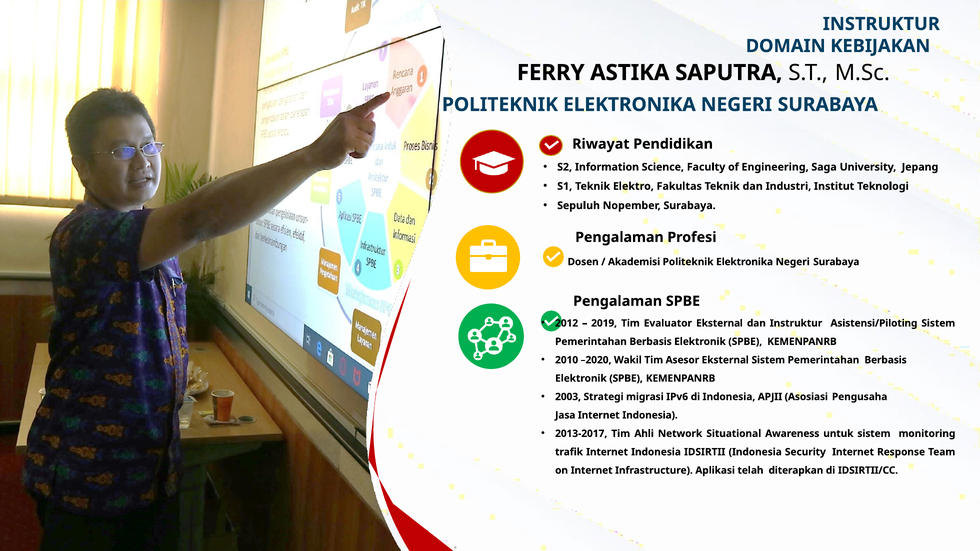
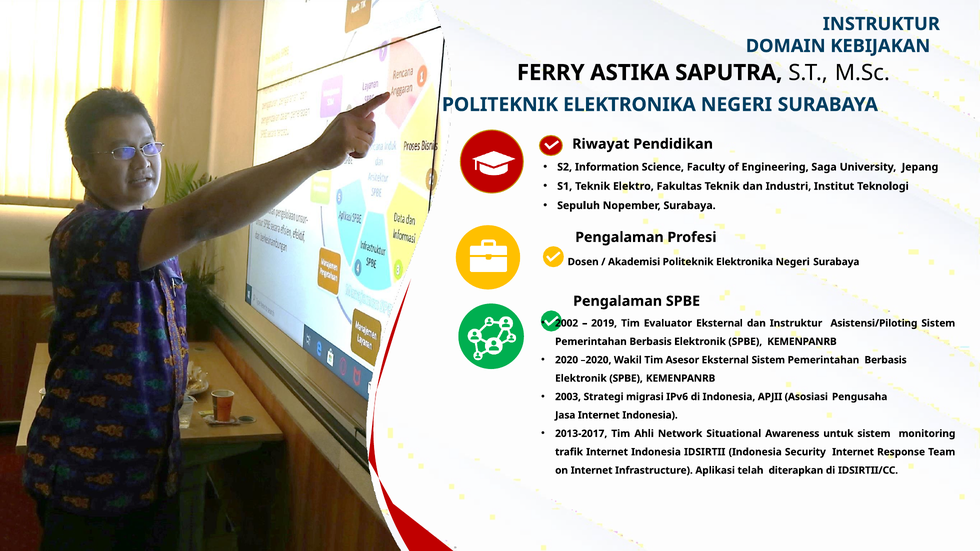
2012: 2012 -> 2002 (567, 323)
2010: 2010 -> 2020 (567, 360)
